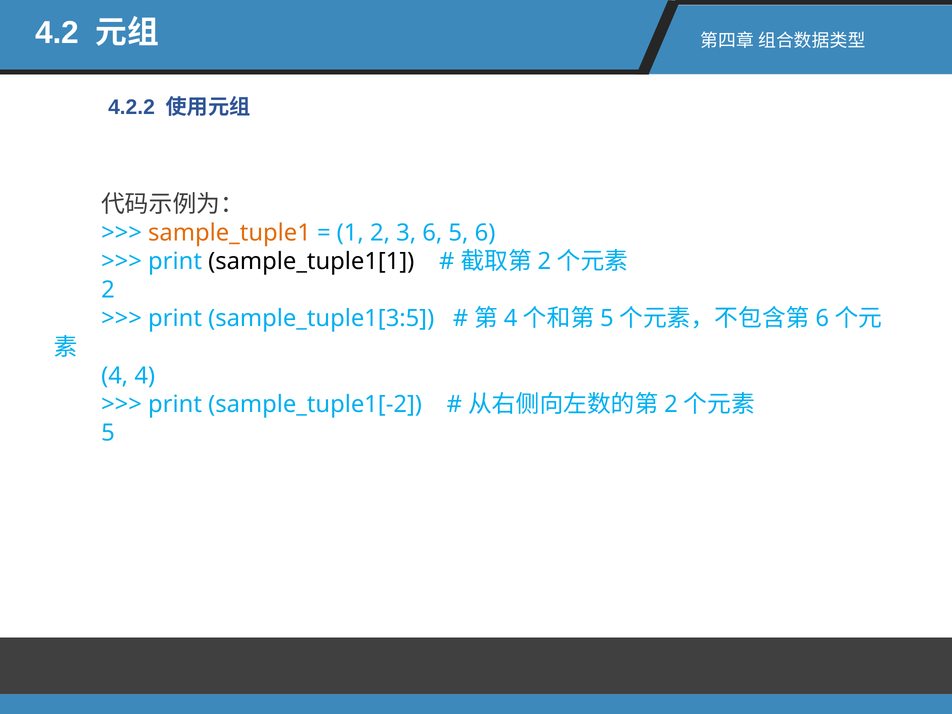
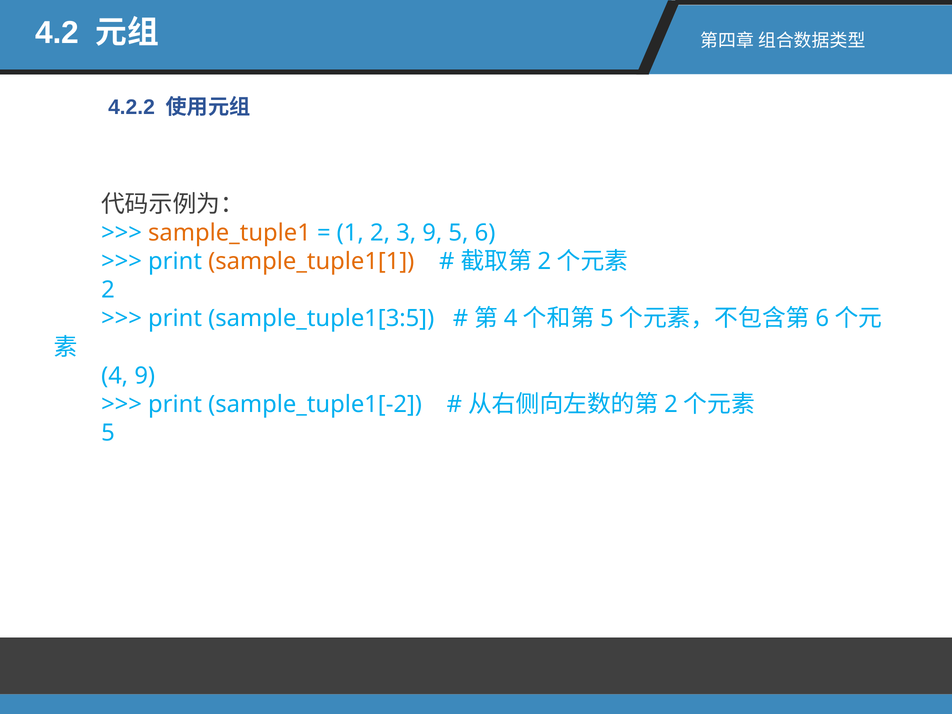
3 6: 6 -> 9 (432, 233)
sample_tuple1[1 colour: black -> orange (311, 261)
4 4: 4 -> 9 (145, 376)
